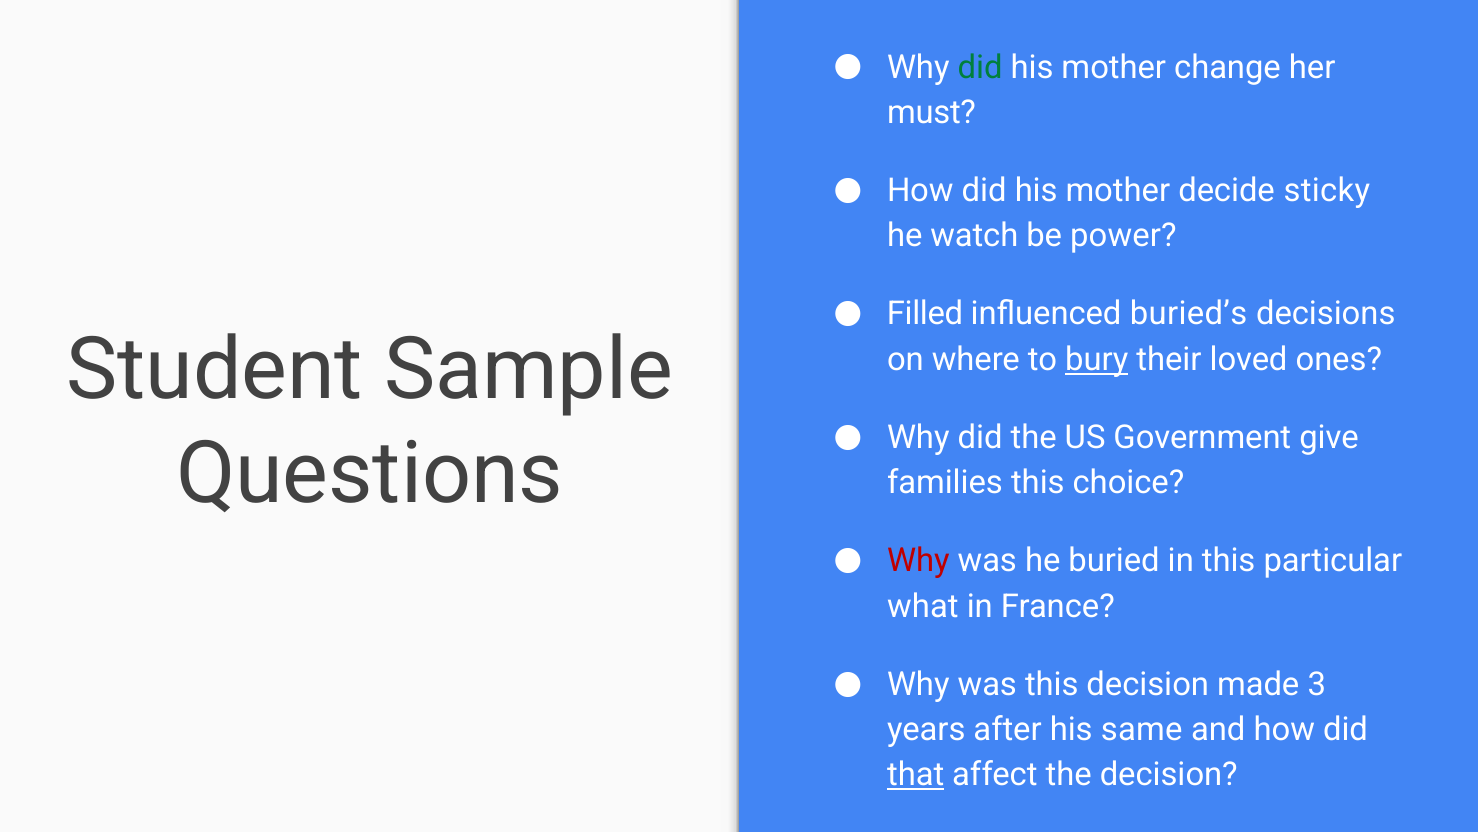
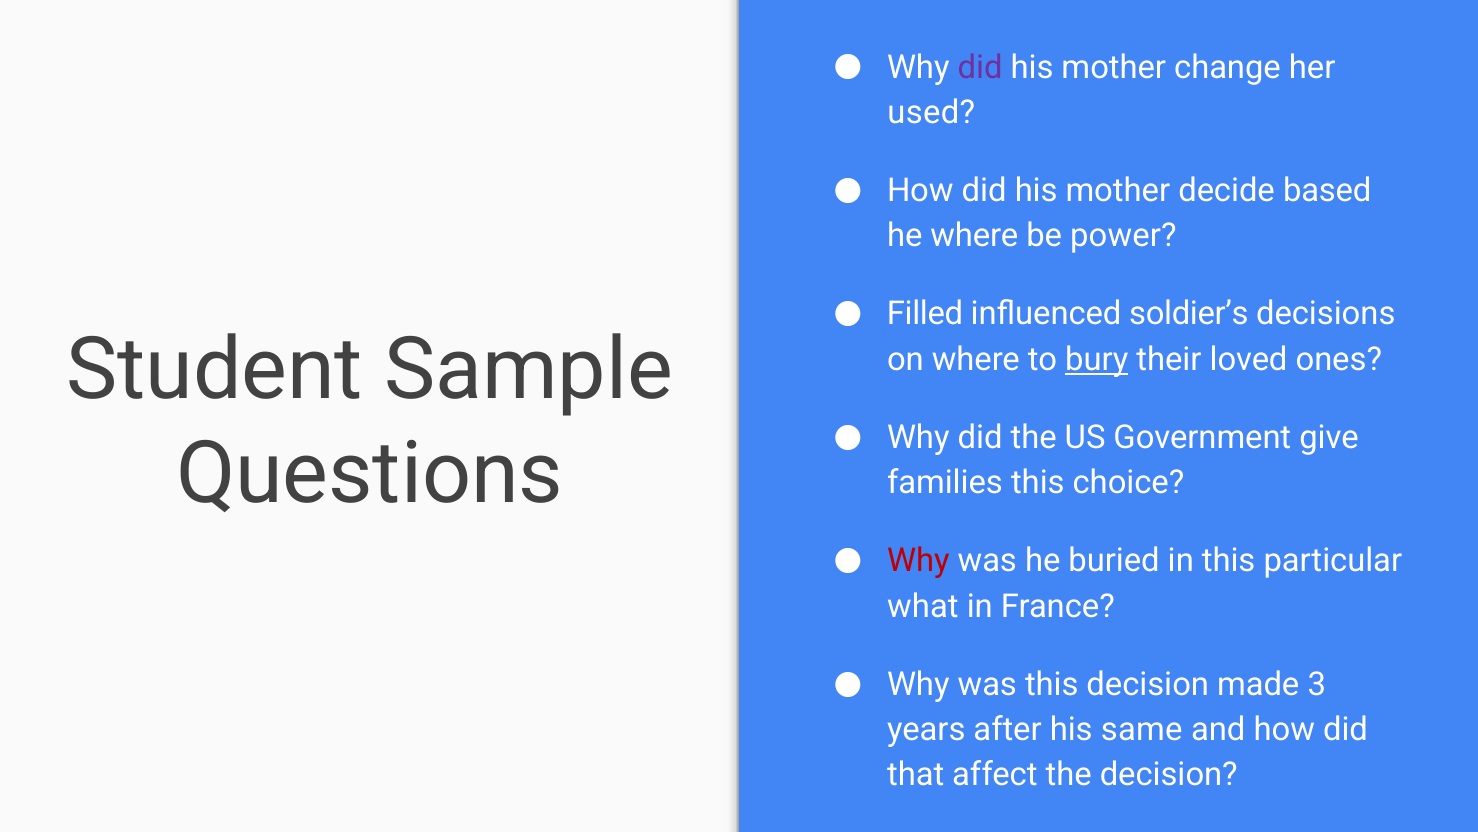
did colour: green -> purple (980, 67)
must: must -> used (931, 112)
sticky: sticky -> based (1327, 191)
he watch: watch -> where (974, 236)
buried’s: buried’s -> soldier’s (1189, 314)
that underline: present -> none (916, 775)
